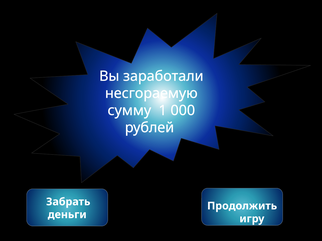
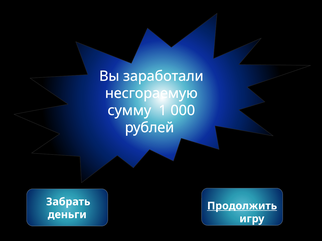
Продолжить underline: none -> present (242, 206)
